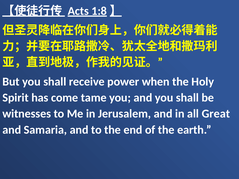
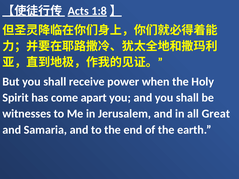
tame: tame -> apart (94, 98)
